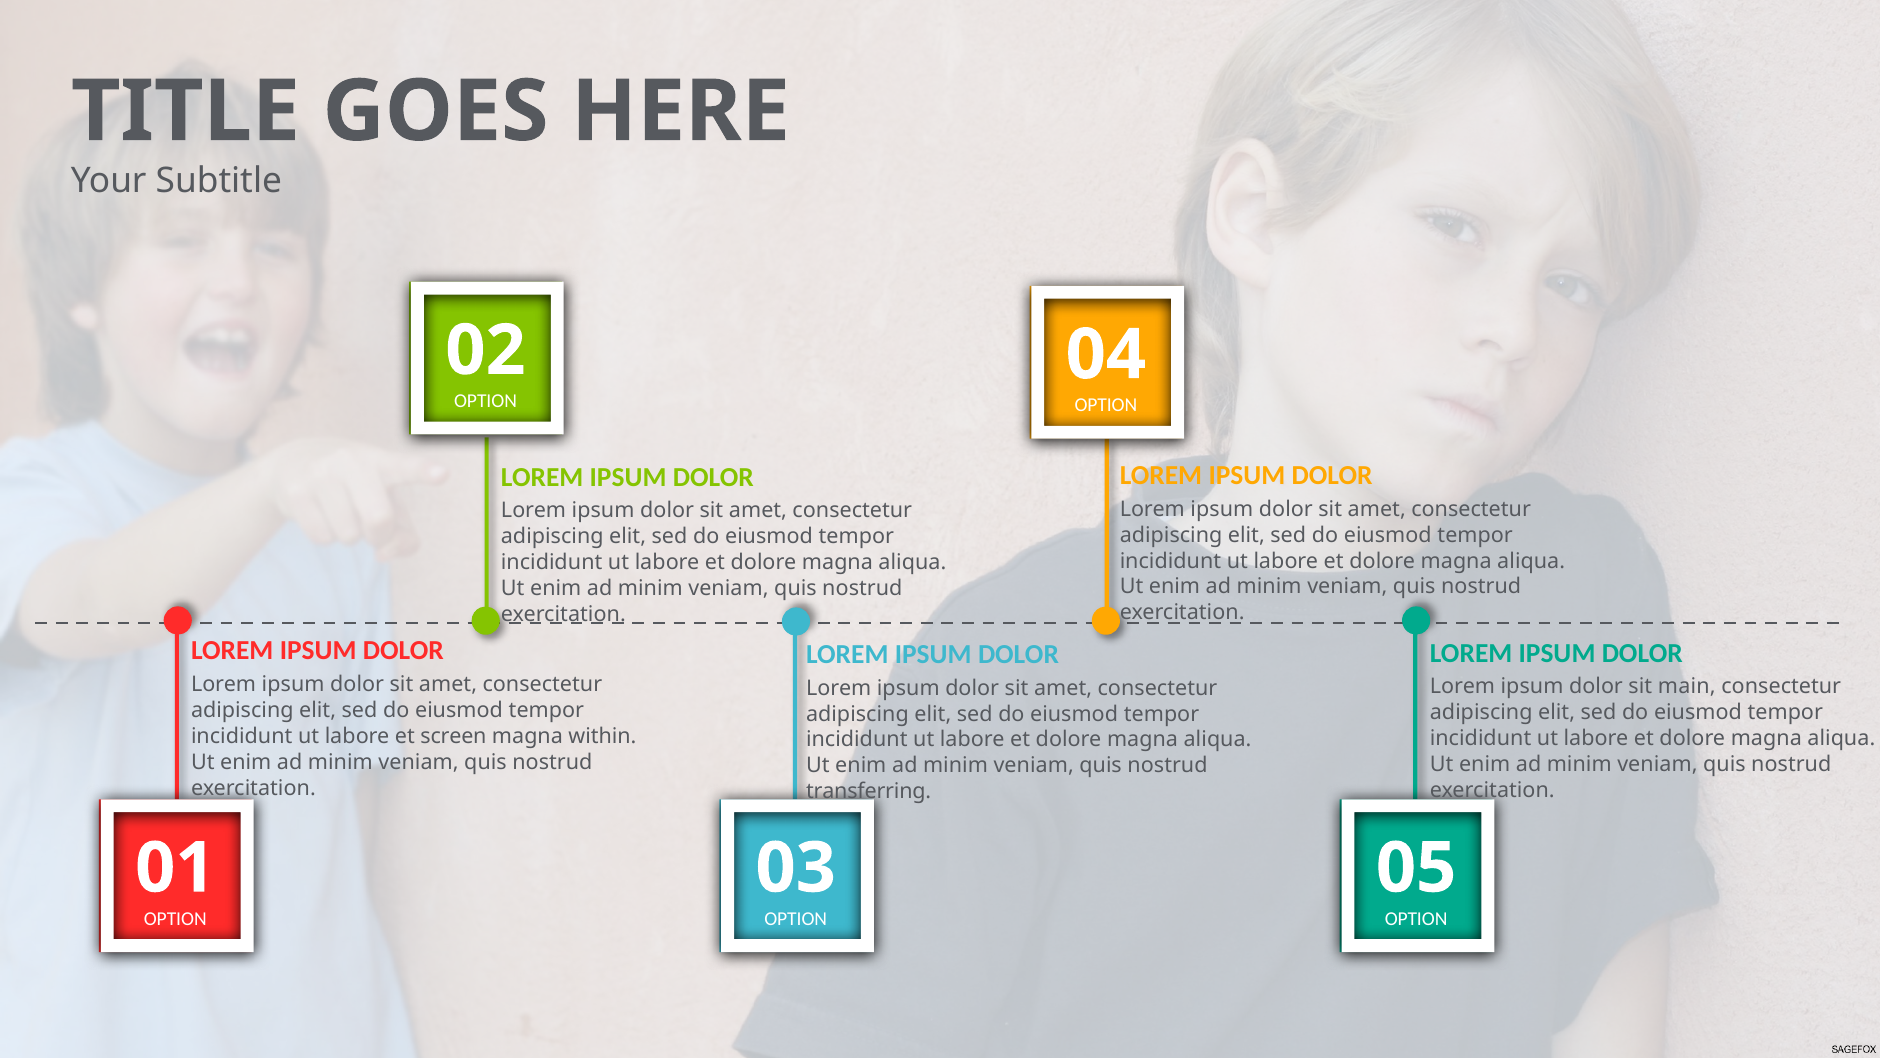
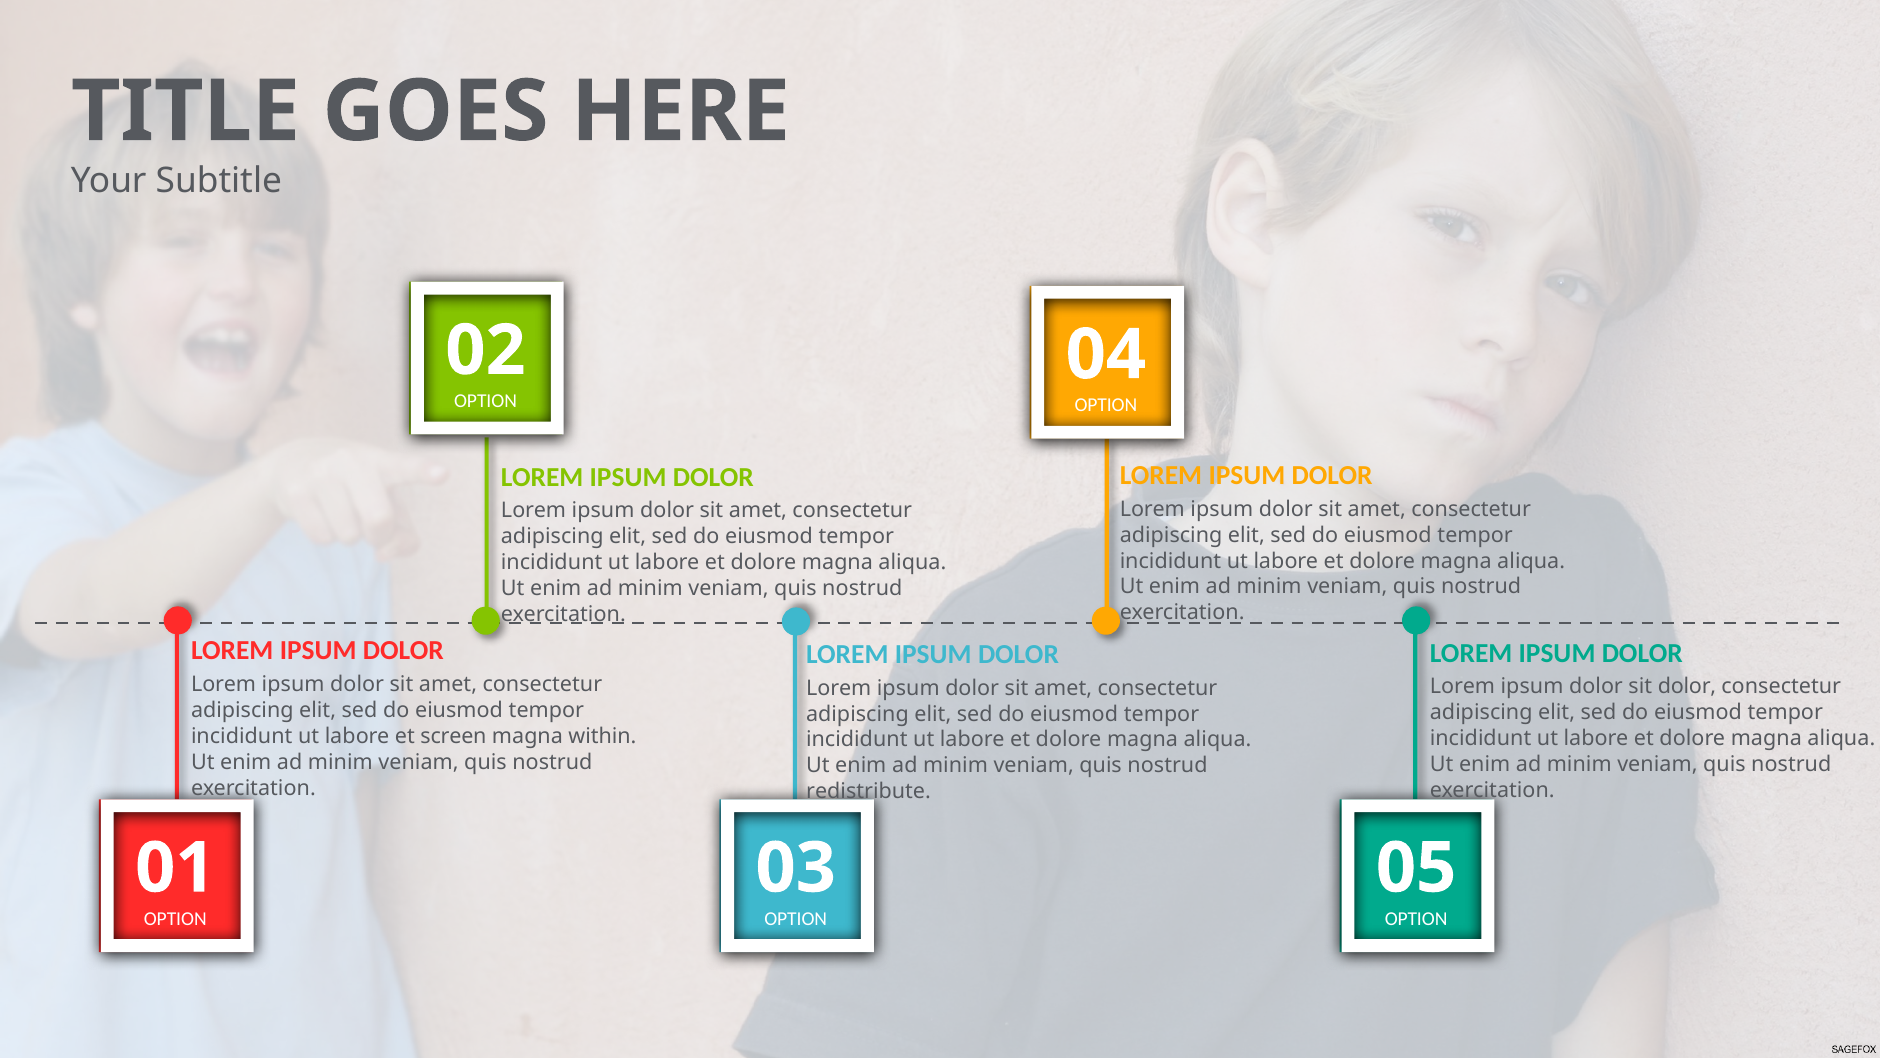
sit main: main -> dolor (1687, 686)
transferring: transferring -> redistribute (869, 791)
